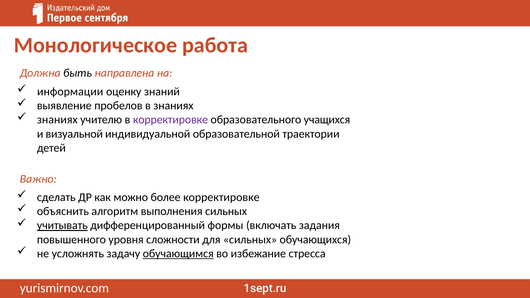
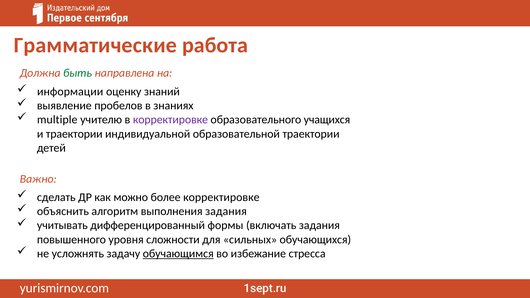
Монологическое: Монологическое -> Грамматические (95, 45)
быть colour: black -> green (78, 73)
знаниях: знаниях -> multiple (57, 120)
и визуальной: визуальной -> траектории (74, 134)
выполнения сильных: сильных -> задания (226, 211)
учитывать underline: present -> none (62, 226)
